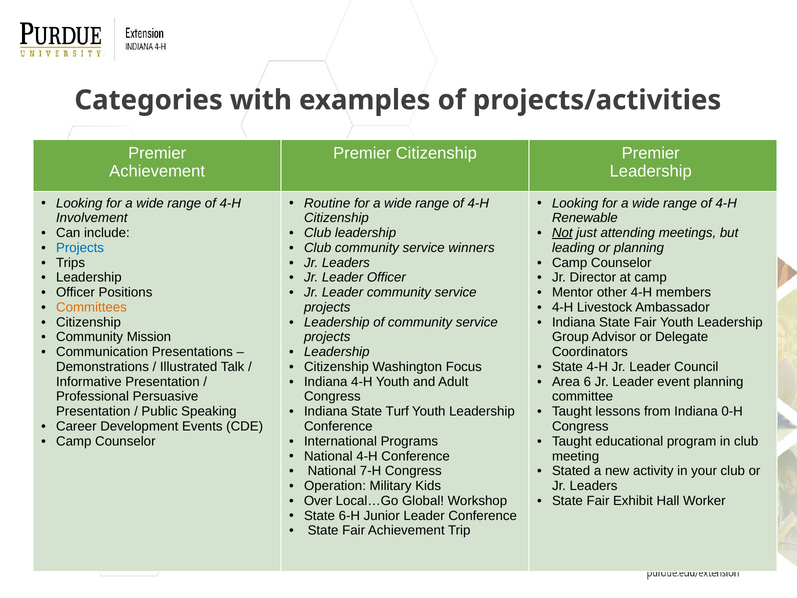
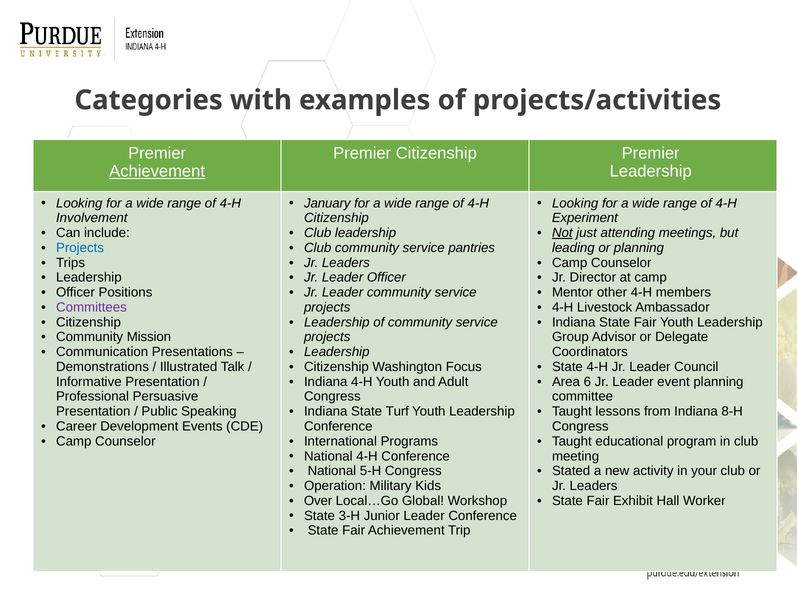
Achievement underline: none -> present (157, 171)
Routine: Routine -> January (327, 203)
Renewable: Renewable -> Experiment (585, 218)
winners: winners -> pantries (472, 248)
Committees colour: orange -> purple (91, 307)
0-H: 0-H -> 8-H (732, 411)
7-H: 7-H -> 5-H (371, 471)
6-H: 6-H -> 3-H (349, 515)
